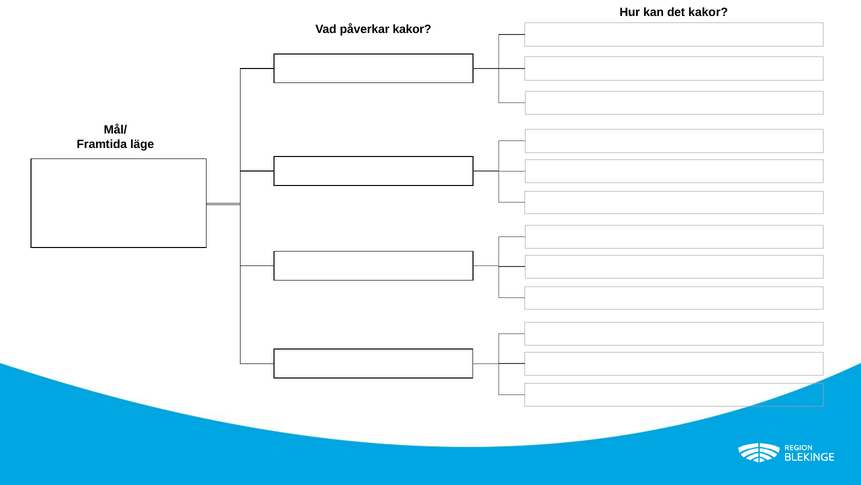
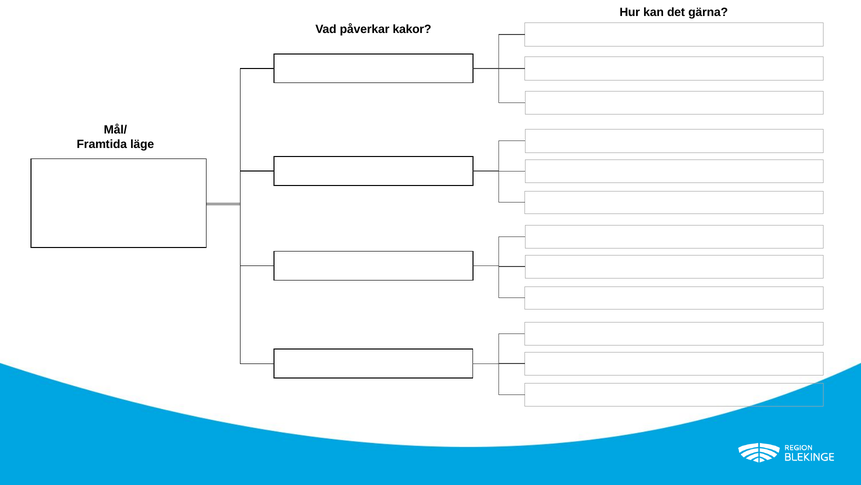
det kakor: kakor -> gärna (708, 12)
